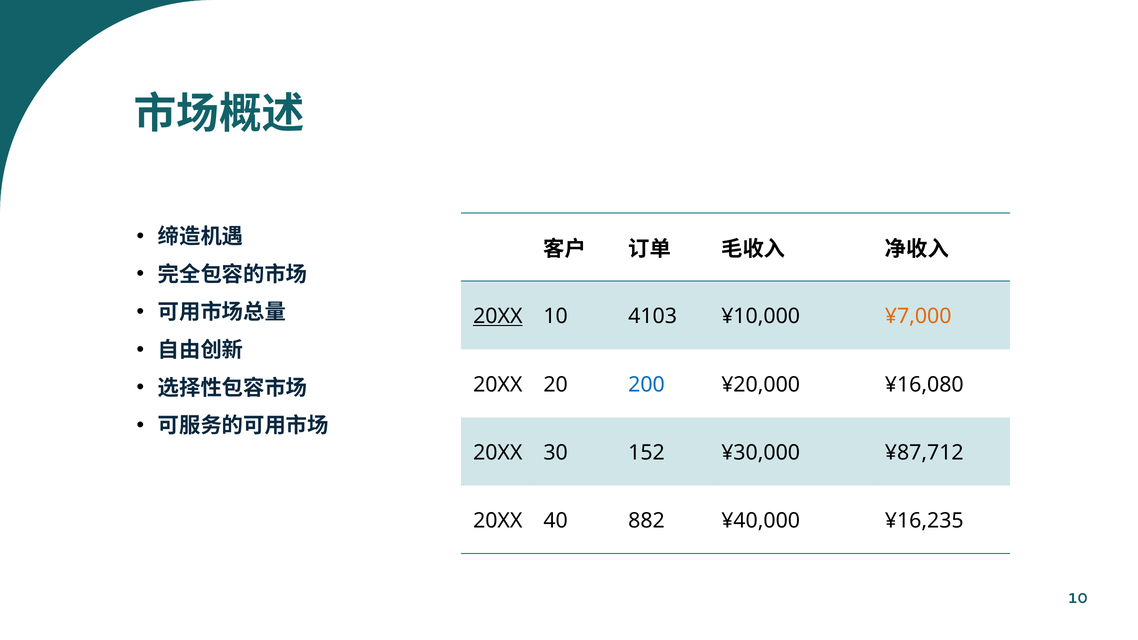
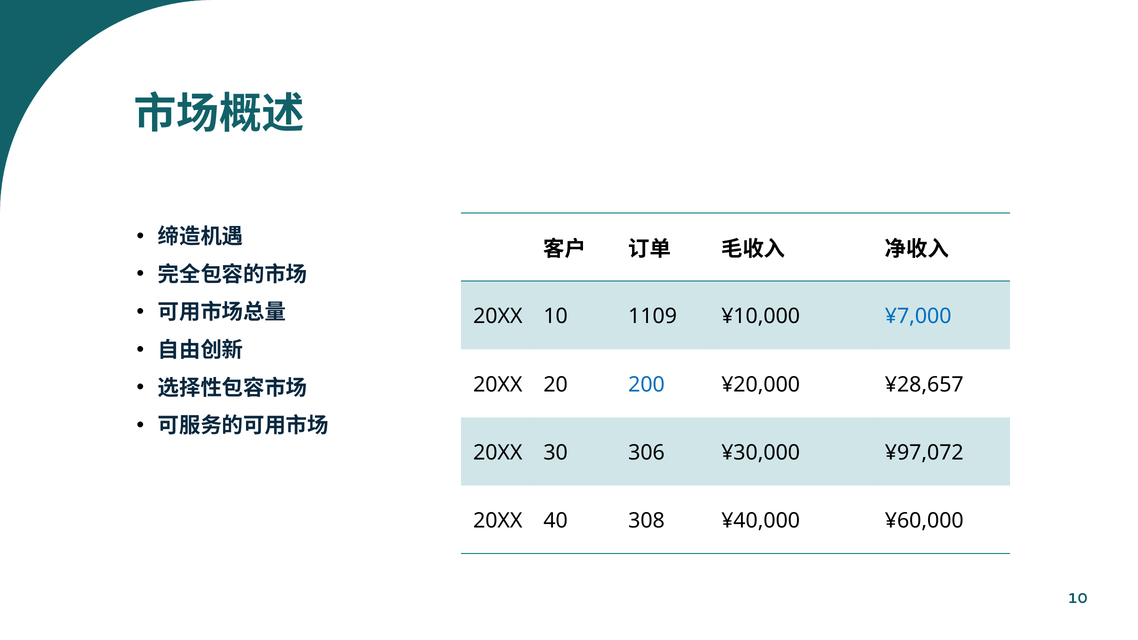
20XX underline: present -> none (498, 316)
4103: 4103 -> 1109 (653, 316)
¥7,000 colour: orange -> blue (918, 316)
¥16,080: ¥16,080 -> ¥28,657 (924, 385)
152: 152 -> 306 (646, 453)
¥87,712: ¥87,712 -> ¥97,072 (924, 453)
882: 882 -> 308 (646, 521)
¥16,235: ¥16,235 -> ¥60,000 (924, 521)
